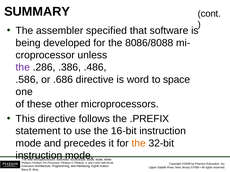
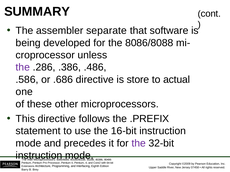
specified: specified -> separate (107, 31)
word: word -> store (138, 80)
space: space -> actual (177, 80)
the colour: orange -> purple (139, 144)
